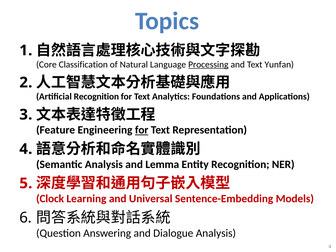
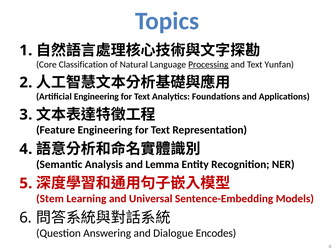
Artificial Recognition: Recognition -> Engineering (96, 97)
for underline: present -> none (142, 130)
Clock: Clock -> Stem (50, 199)
Dialogue Analysis: Analysis -> Encodes (216, 233)
